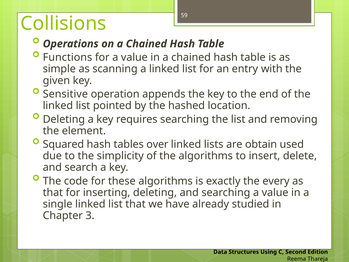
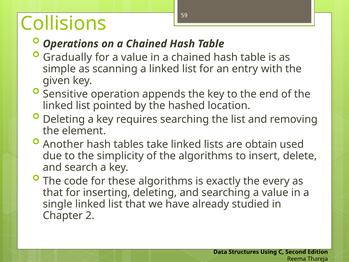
Functions: Functions -> Gradually (67, 57)
Squared: Squared -> Another (63, 144)
over: over -> take (157, 144)
3: 3 -> 2 (90, 215)
